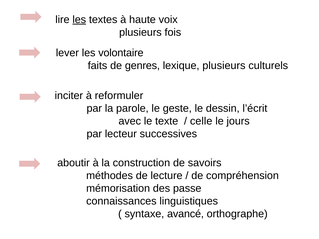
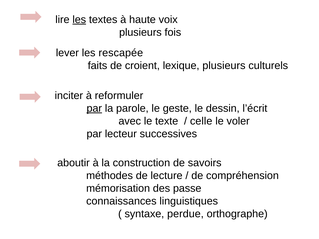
volontaire: volontaire -> rescapée (121, 53)
genres: genres -> croient (142, 66)
par underline: none -> present (94, 108)
jours: jours -> voler (238, 121)
avancé: avancé -> perdue (185, 214)
